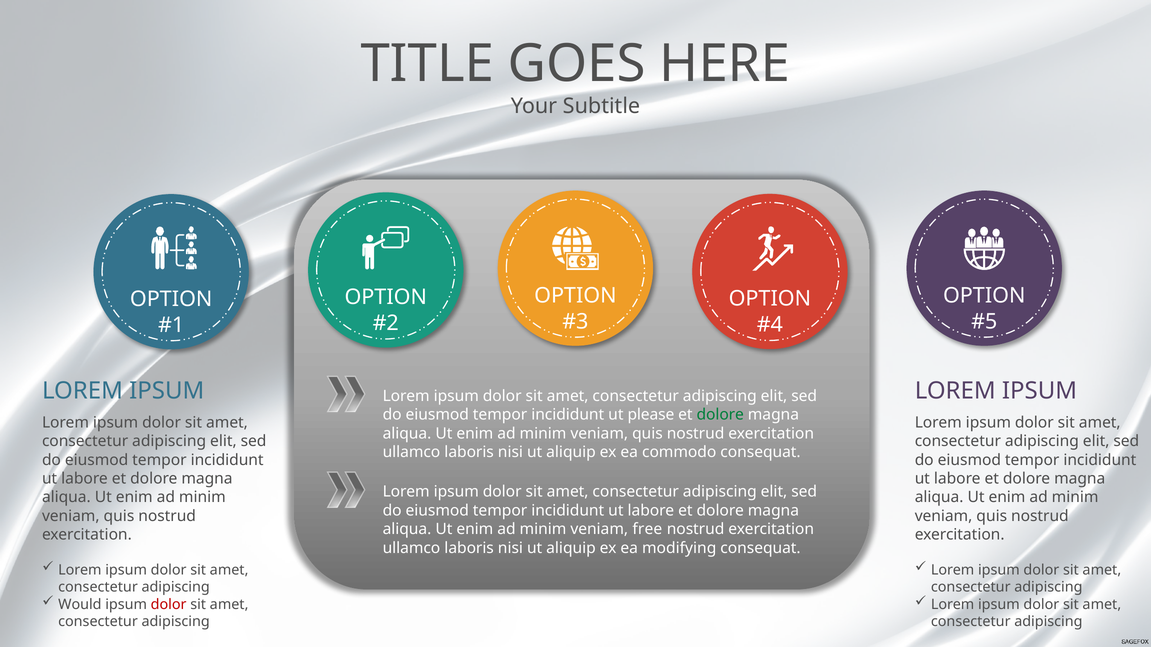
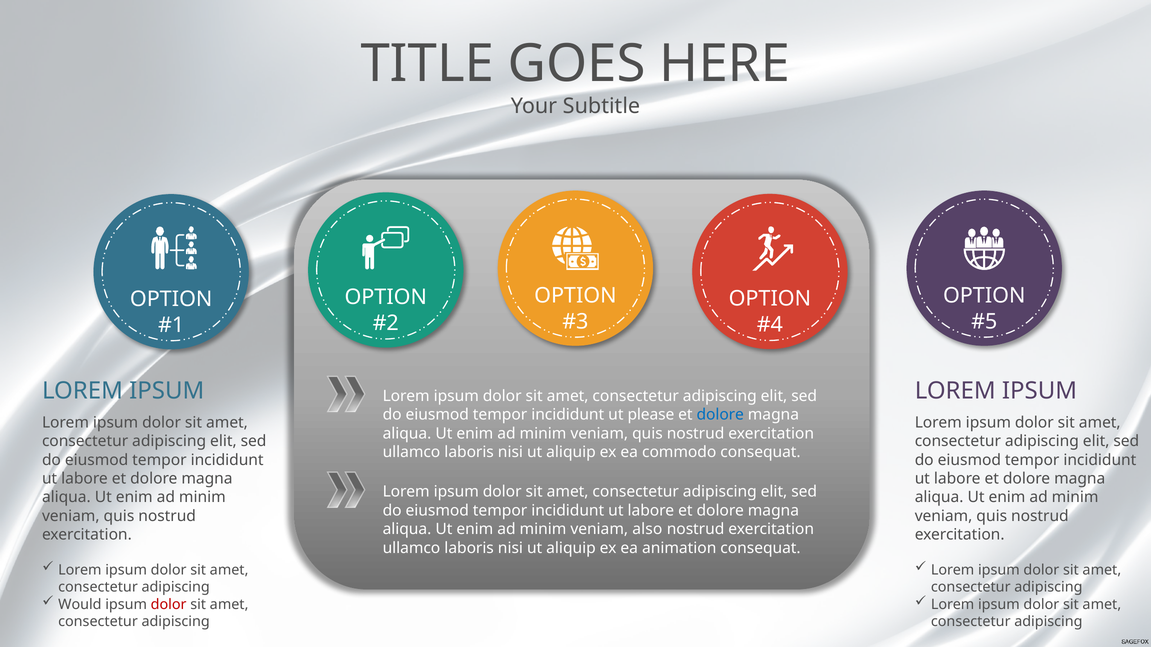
dolore colour: green -> blue (720, 415)
free: free -> also (647, 530)
modifying: modifying -> animation (679, 548)
